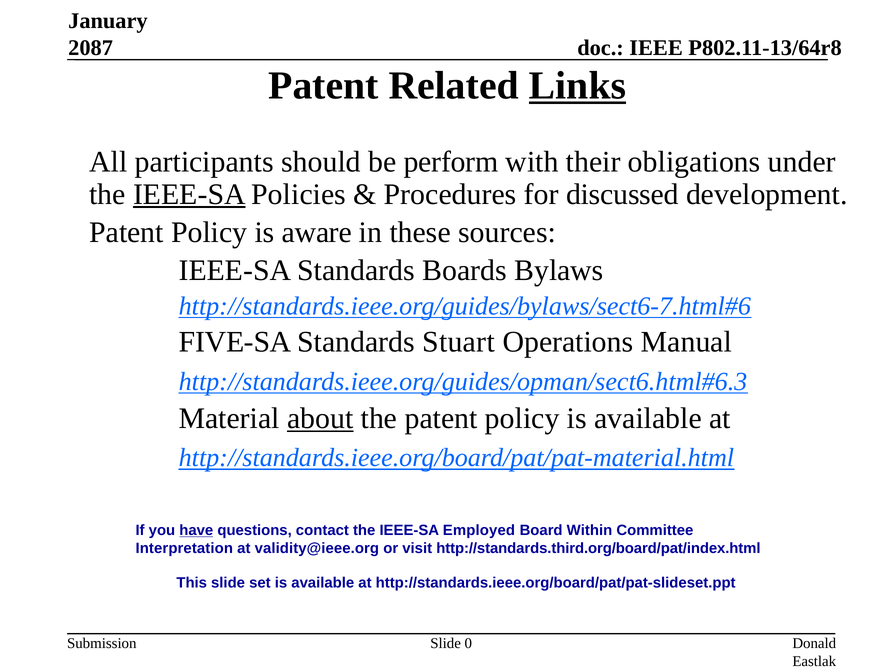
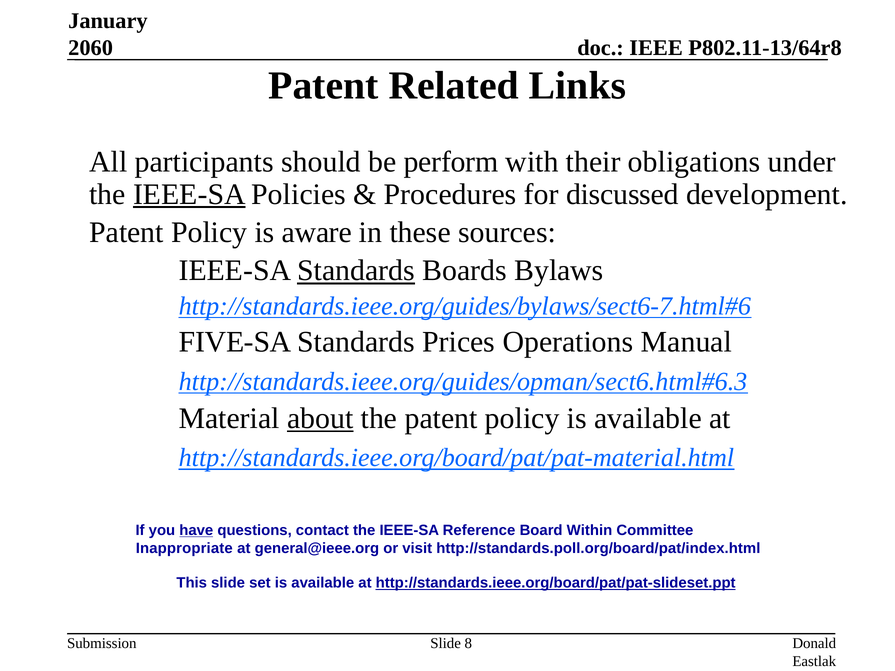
2087: 2087 -> 2060 (91, 48)
Links underline: present -> none (577, 86)
Standards underline: none -> present (356, 271)
Stuart: Stuart -> Prices (459, 342)
Employed: Employed -> Reference (479, 531)
Interpretation: Interpretation -> Inappropriate (184, 548)
validity@ieee.org: validity@ieee.org -> general@ieee.org (317, 548)
http://standards.third.org/board/pat/index.html: http://standards.third.org/board/pat/index.html -> http://standards.poll.org/board/pat/index.html (598, 548)
http://standards.ieee.org/board/pat/pat-slideset.ppt underline: none -> present (556, 583)
0: 0 -> 8 (468, 644)
